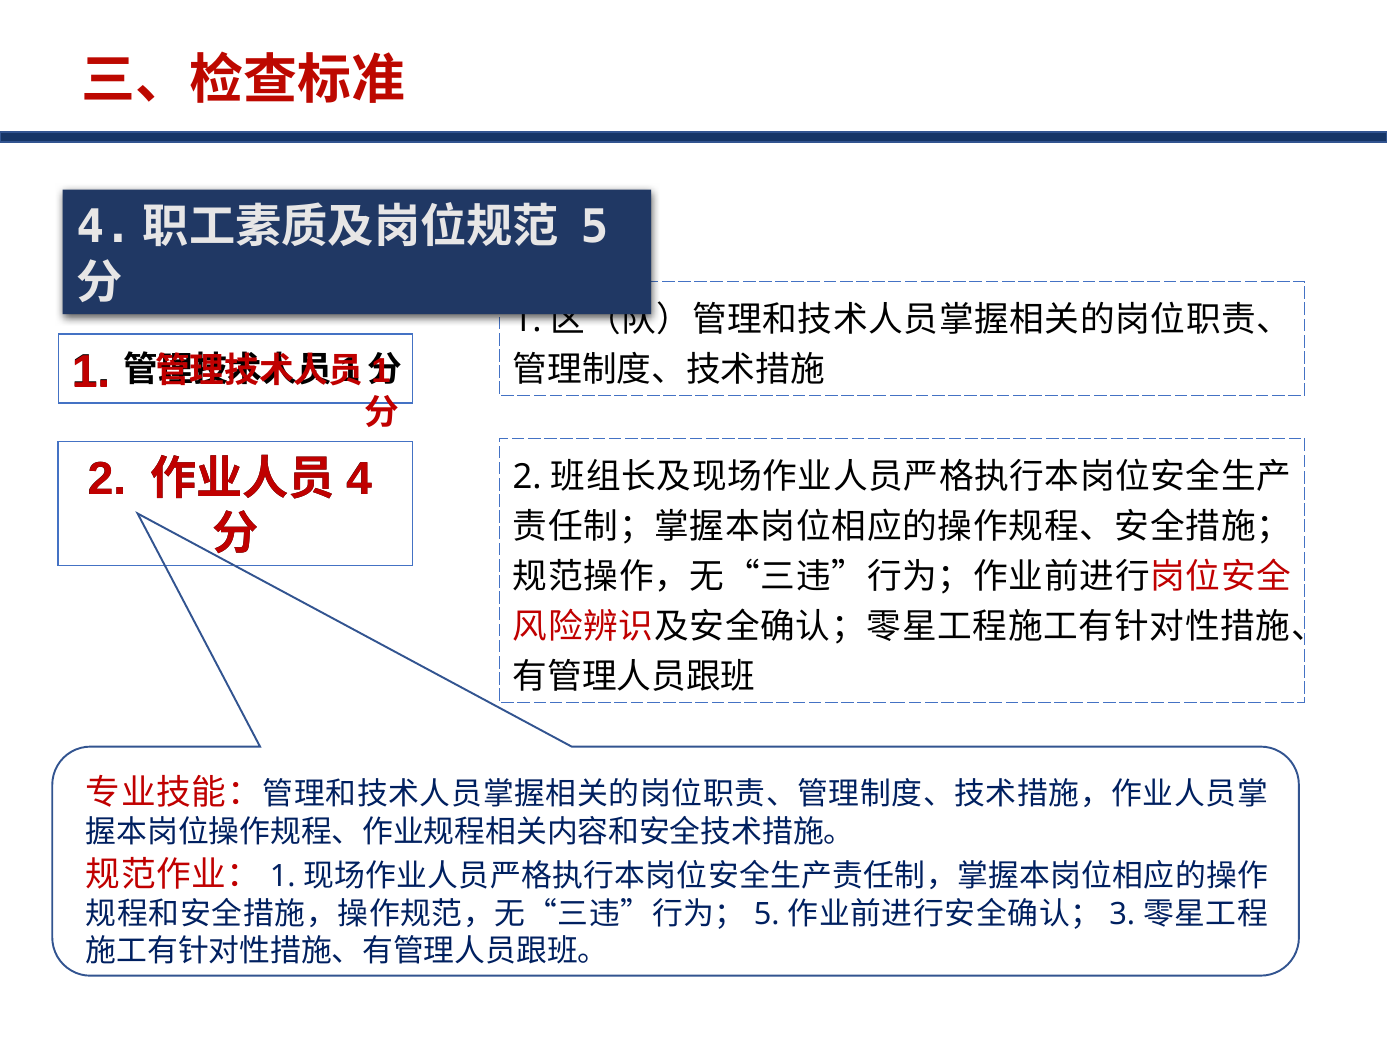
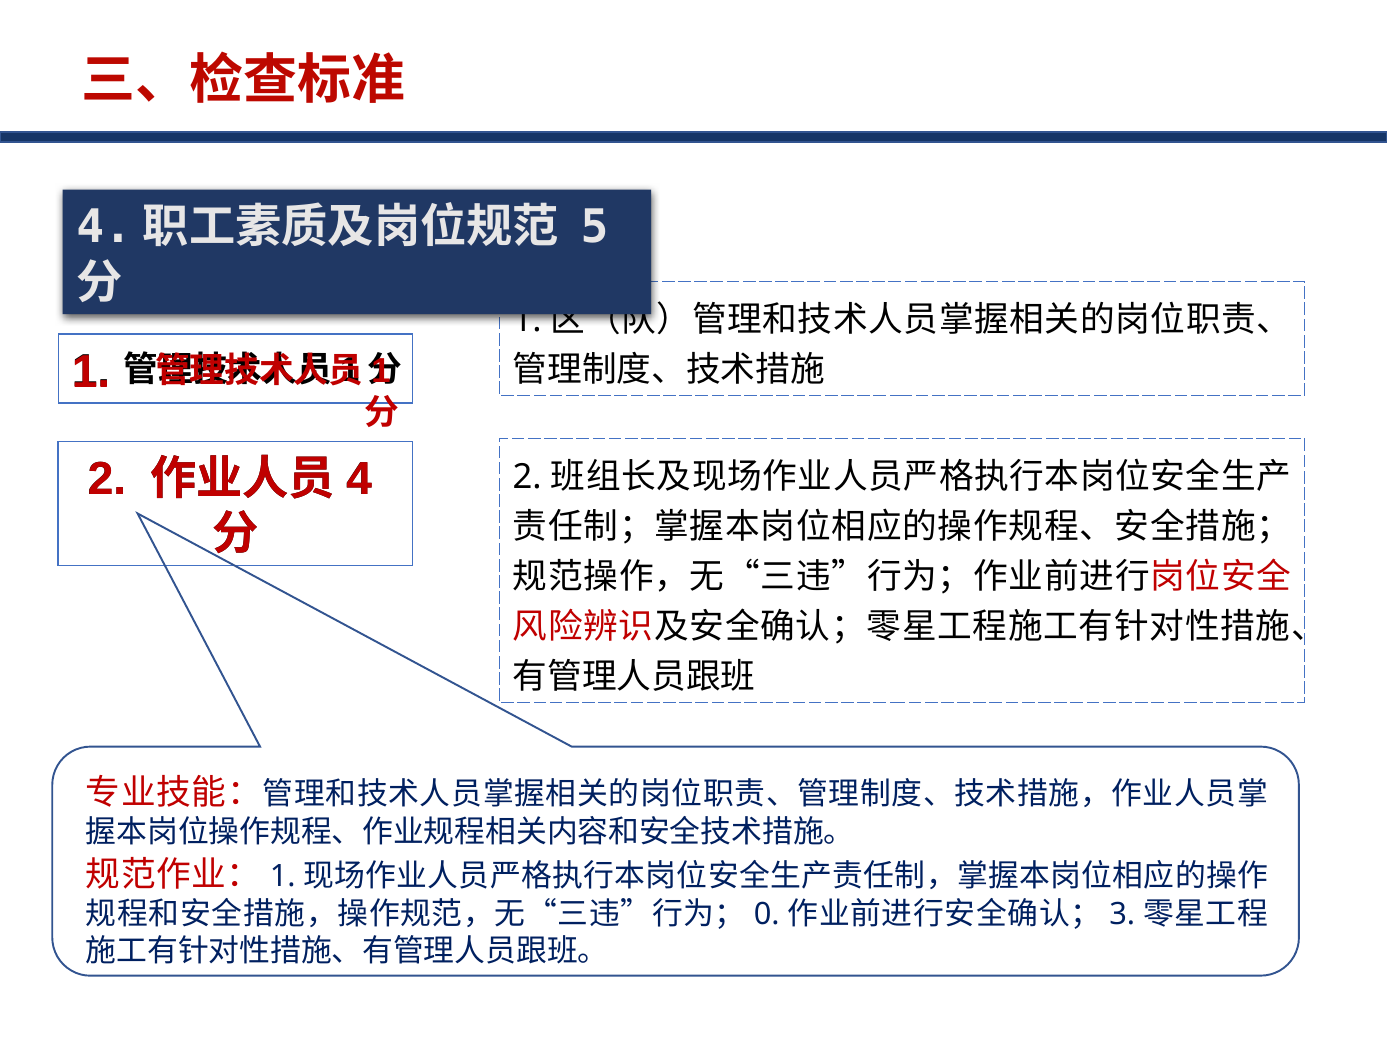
5: 5 -> 0 (767, 914)
